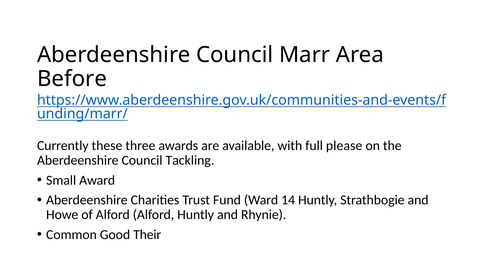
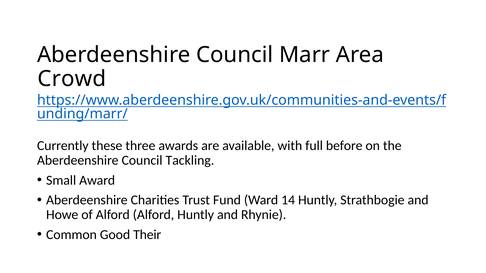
Before: Before -> Crowd (72, 79)
please: please -> before (344, 146)
